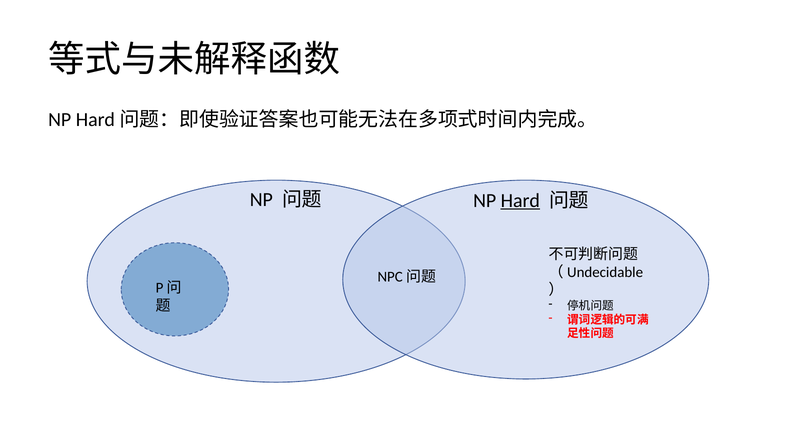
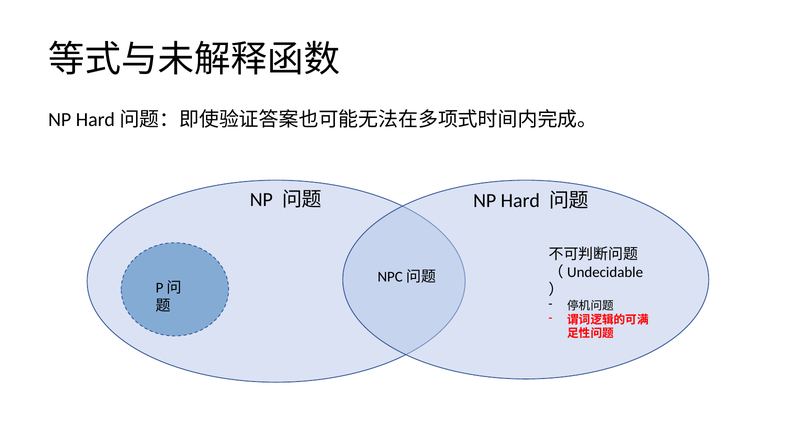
Hard underline: present -> none (520, 200)
